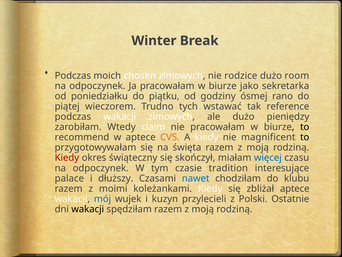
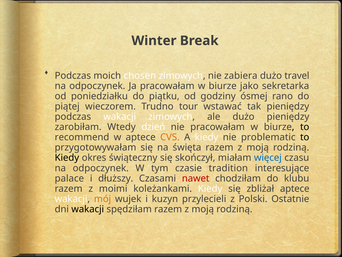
rodzice: rodzice -> zabiera (241, 75)
room: room -> travel (297, 75)
tych: tych -> tour (188, 106)
tak reference: reference -> pieniędzy (288, 106)
claim: claim -> dzień (153, 127)
magnificent: magnificent -> problematic (268, 137)
Kiedy colour: red -> black (67, 158)
nawet colour: blue -> red (196, 178)
mój colour: blue -> orange (103, 199)
